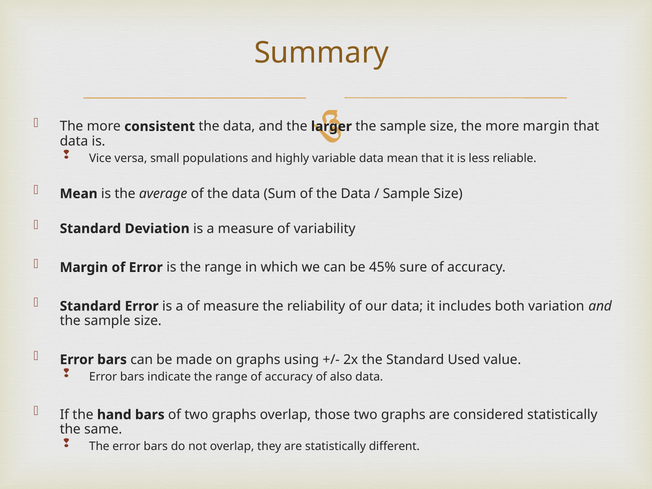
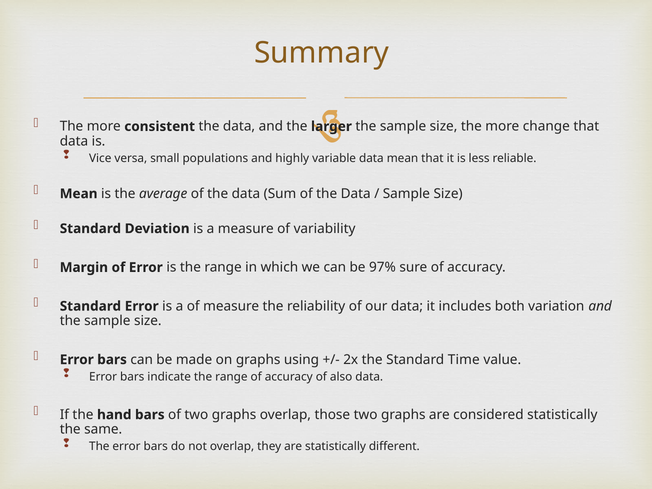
more margin: margin -> change (546, 126)
45%: 45% -> 97% (382, 267)
Used: Used -> Time (464, 360)
